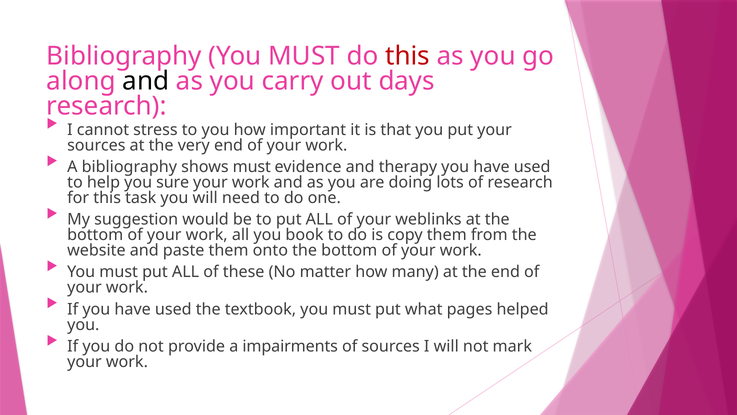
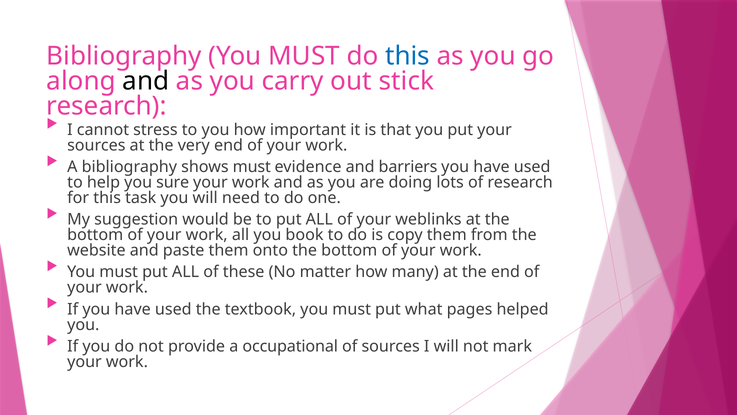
this colour: red -> blue (408, 56)
days: days -> stick (406, 81)
therapy: therapy -> barriers (408, 167)
impairments: impairments -> occupational (290, 346)
